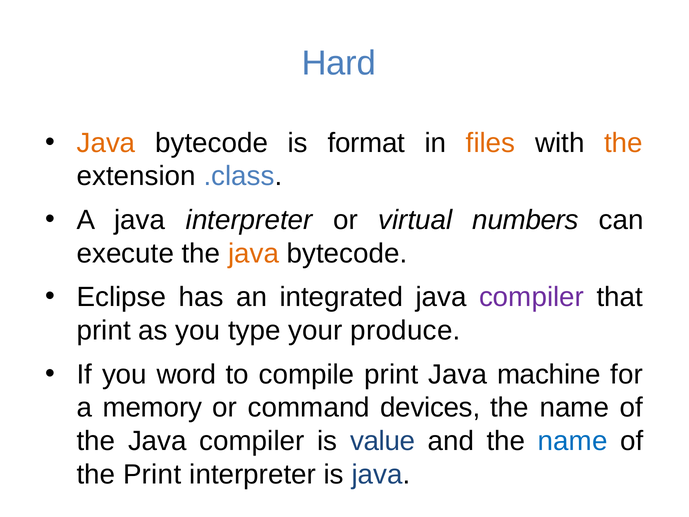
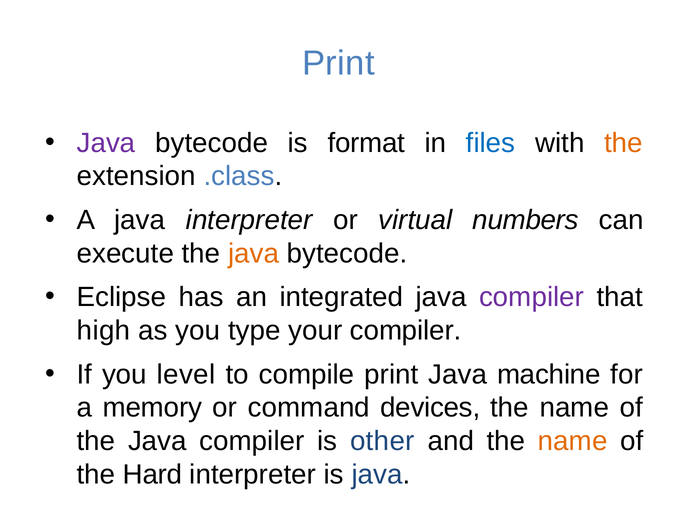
Hard: Hard -> Print (338, 63)
Java colour: orange -> purple (106, 143)
files colour: orange -> blue (491, 143)
print: print -> high (104, 330)
your produce: produce -> compiler (406, 330)
word: word -> level (186, 374)
value: value -> other (382, 441)
name colour: blue -> orange (573, 441)
the Print: Print -> Hard (153, 474)
